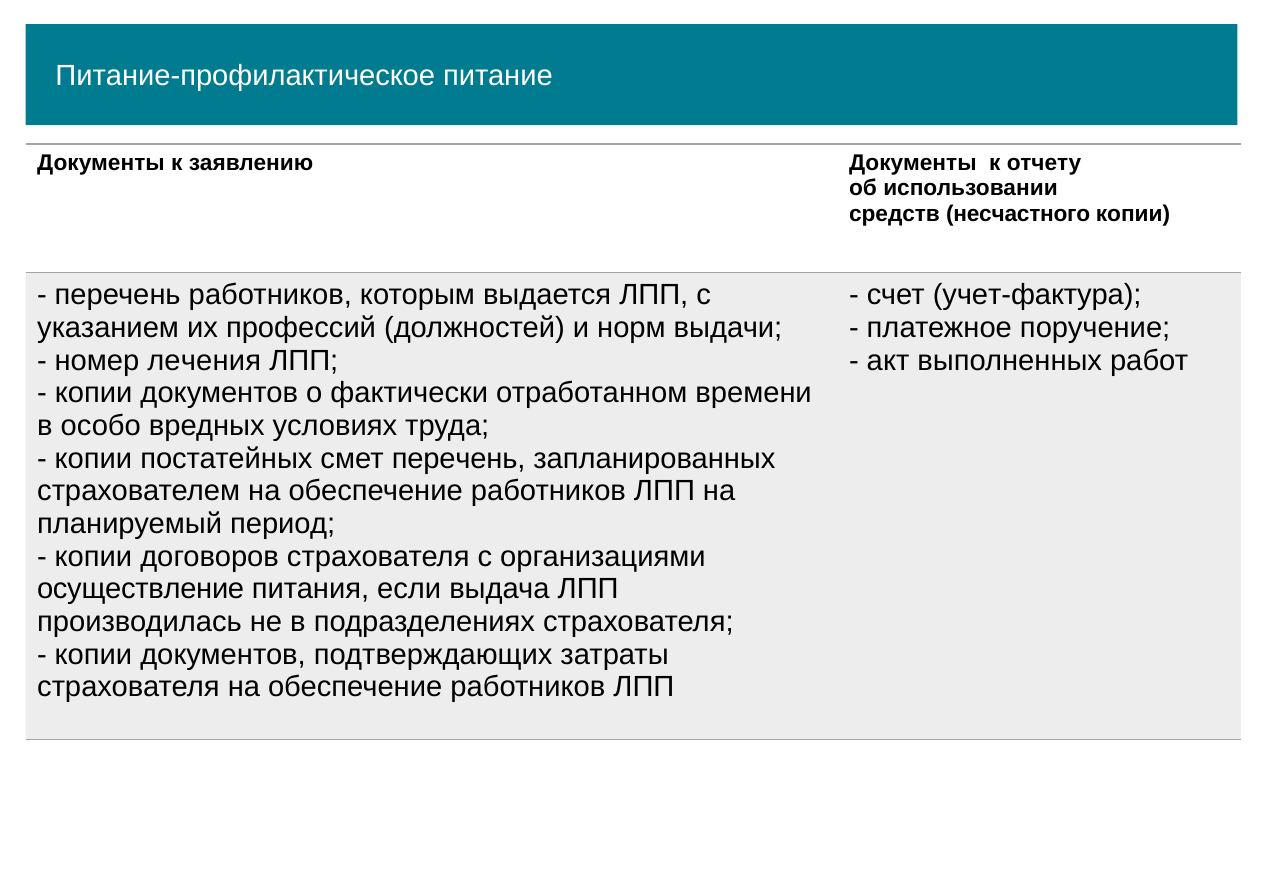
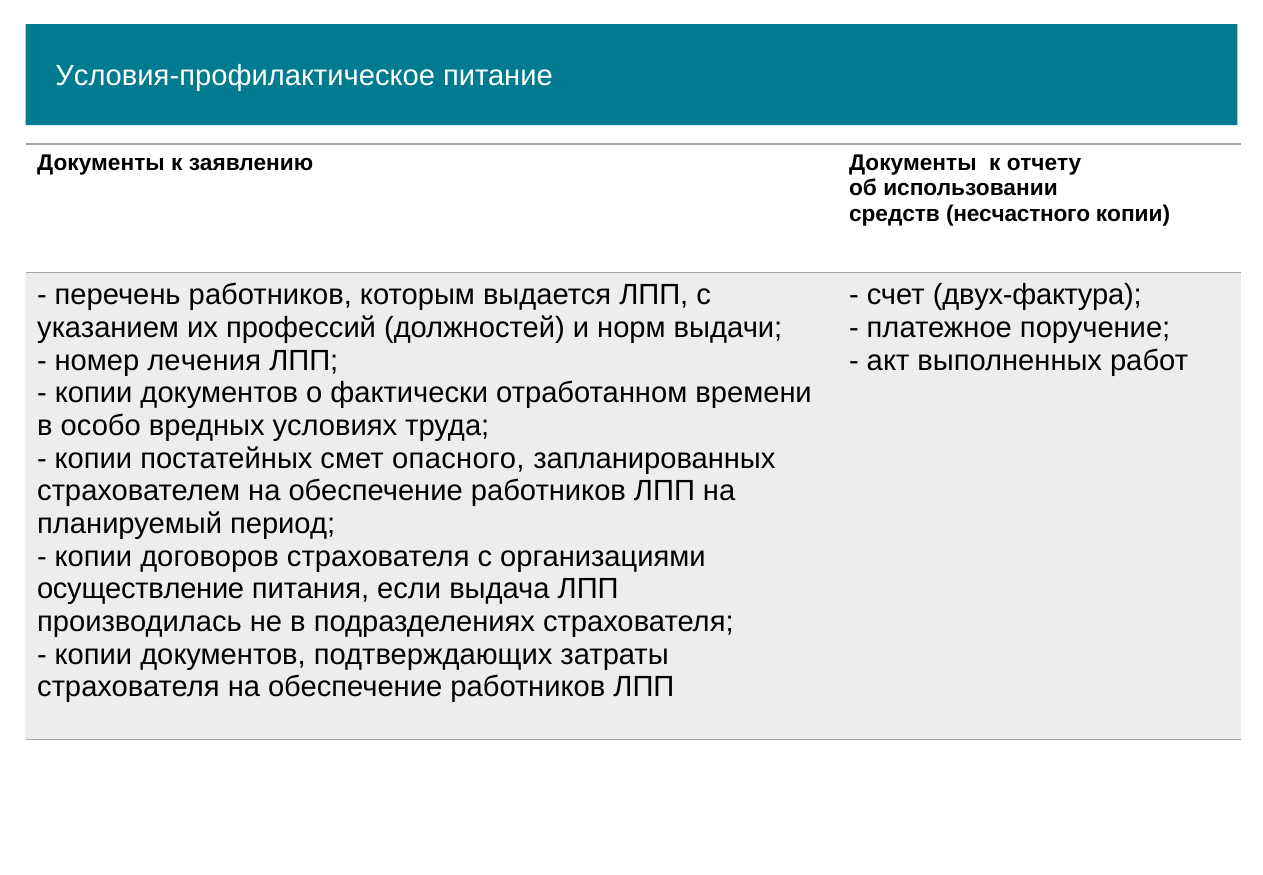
Питание-профилактическое: Питание-профилактическое -> Условия-профилактическое (245, 76)
учет-фактура: учет-фактура -> двух-фактура (1037, 295)
смет перечень: перечень -> опасного (458, 458)
